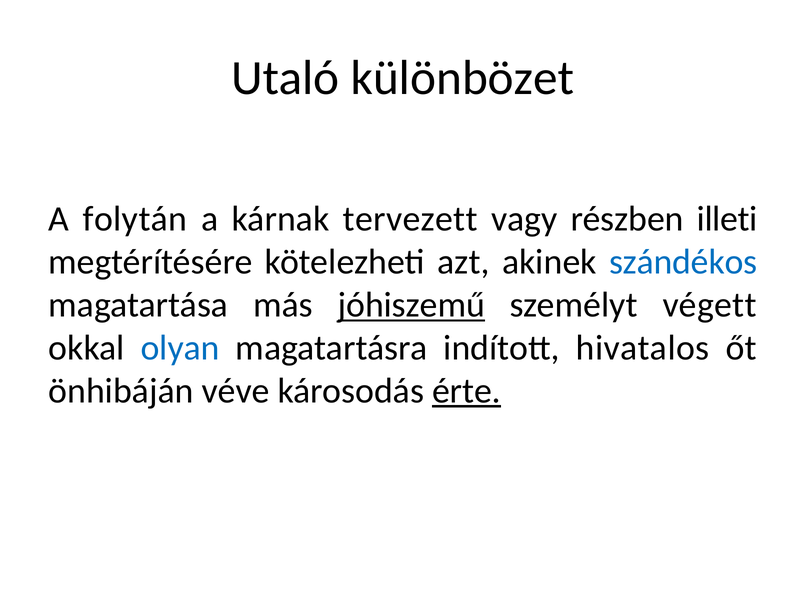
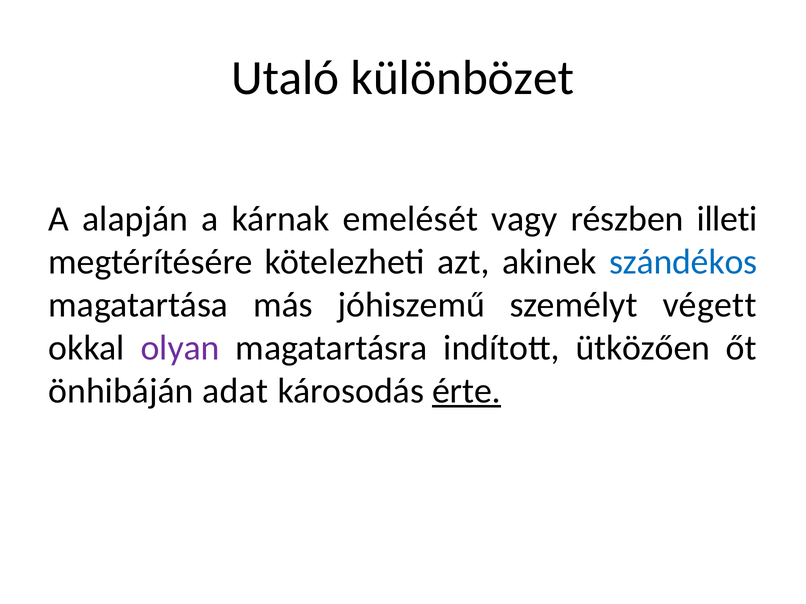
folytán: folytán -> alapján (135, 219)
tervezett: tervezett -> emelését (410, 219)
jóhiszemű underline: present -> none (411, 305)
olyan colour: blue -> purple (180, 348)
hivatalos: hivatalos -> ütközően (643, 348)
véve: véve -> adat (235, 391)
